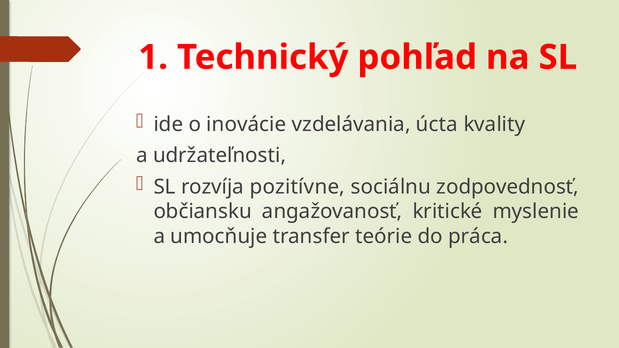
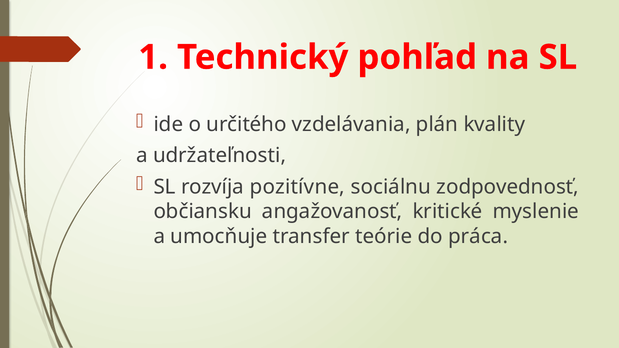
inovácie: inovácie -> určitého (246, 124)
úcta: úcta -> plán (437, 124)
